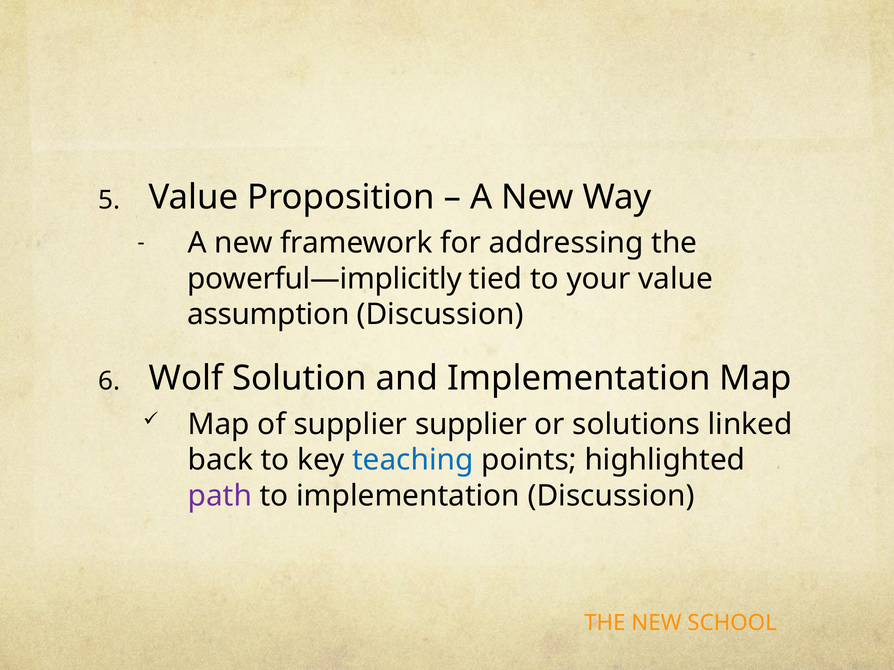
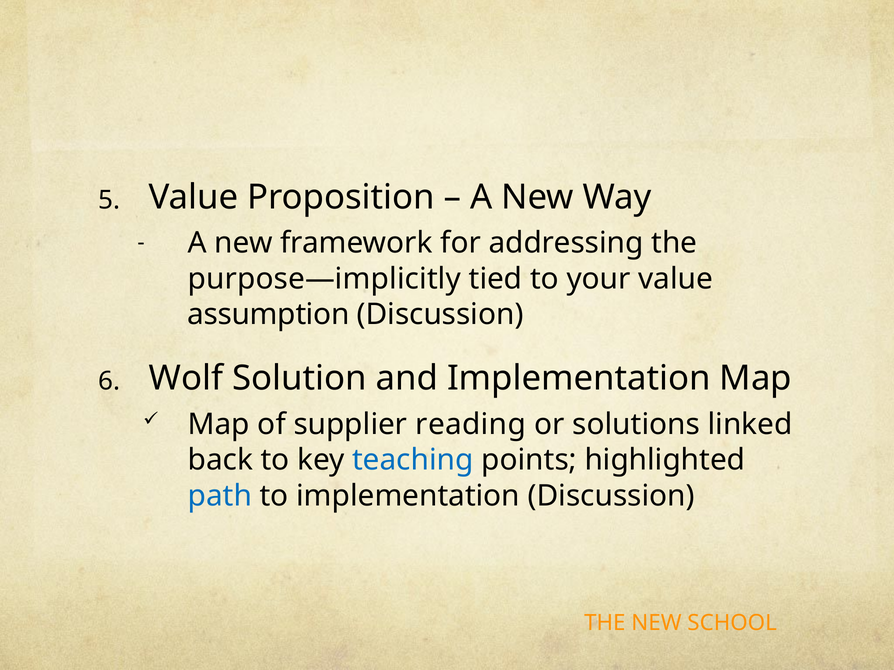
powerful—implicitly: powerful—implicitly -> purpose—implicitly (324, 279)
supplier supplier: supplier -> reading (471, 425)
path colour: purple -> blue (220, 496)
